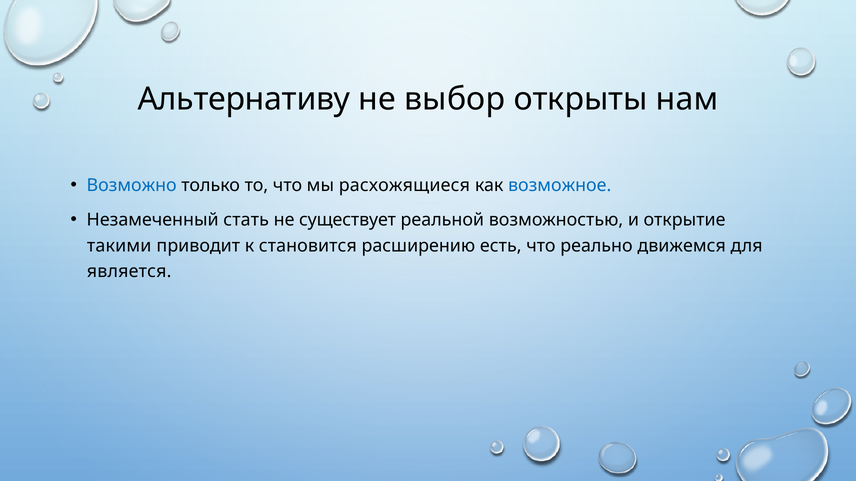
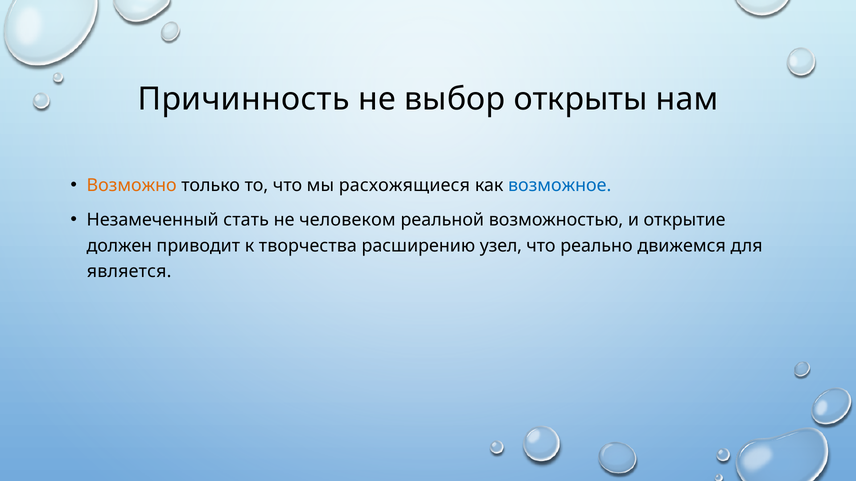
Альтернативу: Альтернативу -> Причинность (244, 99)
Возможно colour: blue -> orange (132, 186)
существует: существует -> человеком (347, 220)
такими: такими -> должен (119, 246)
становится: становится -> творчества (308, 246)
есть: есть -> узел (501, 246)
